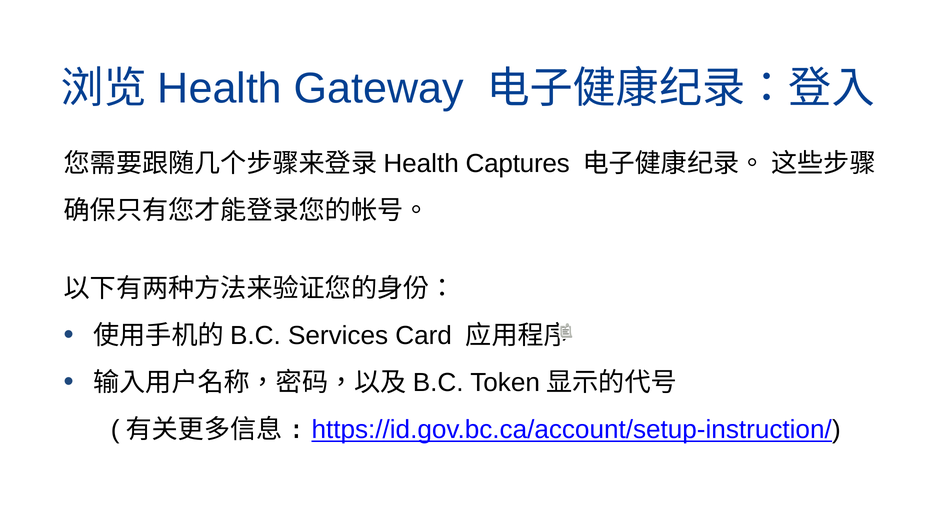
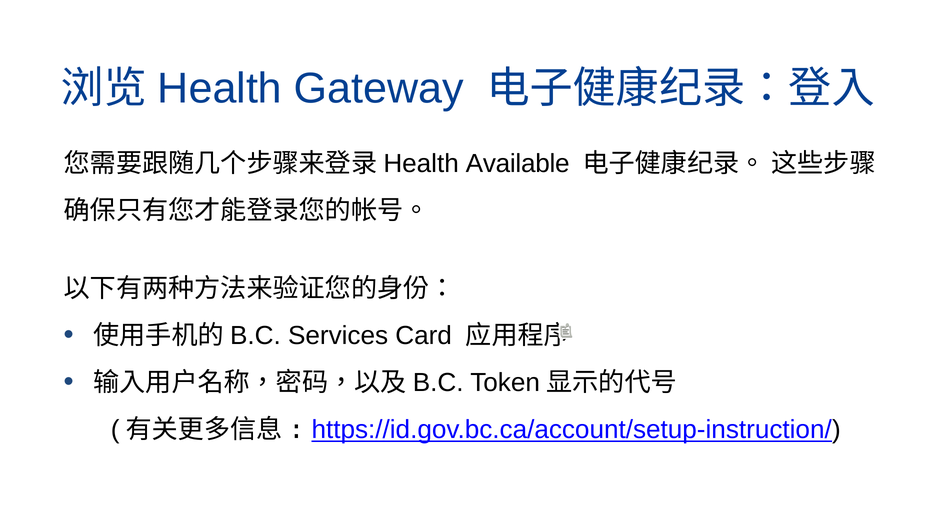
Captures: Captures -> Available (518, 164)
